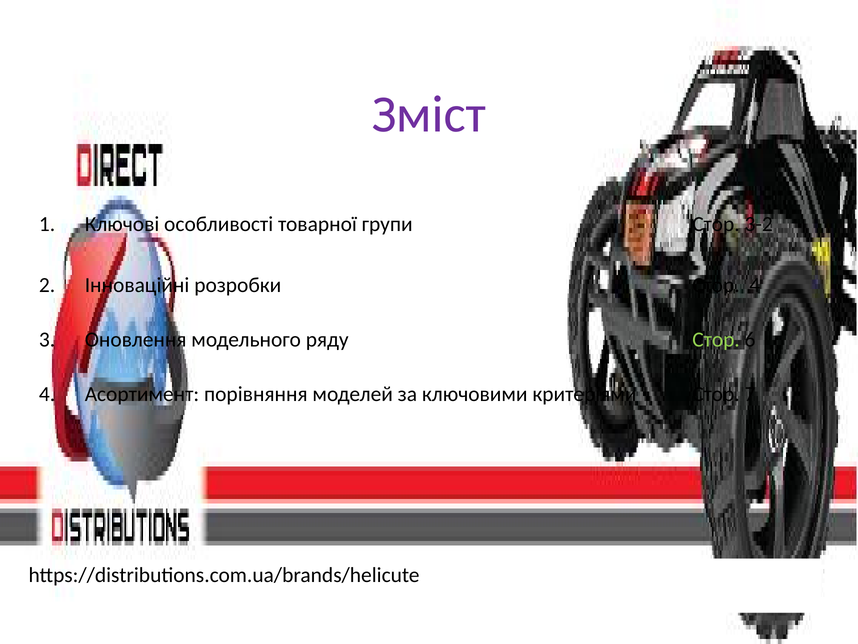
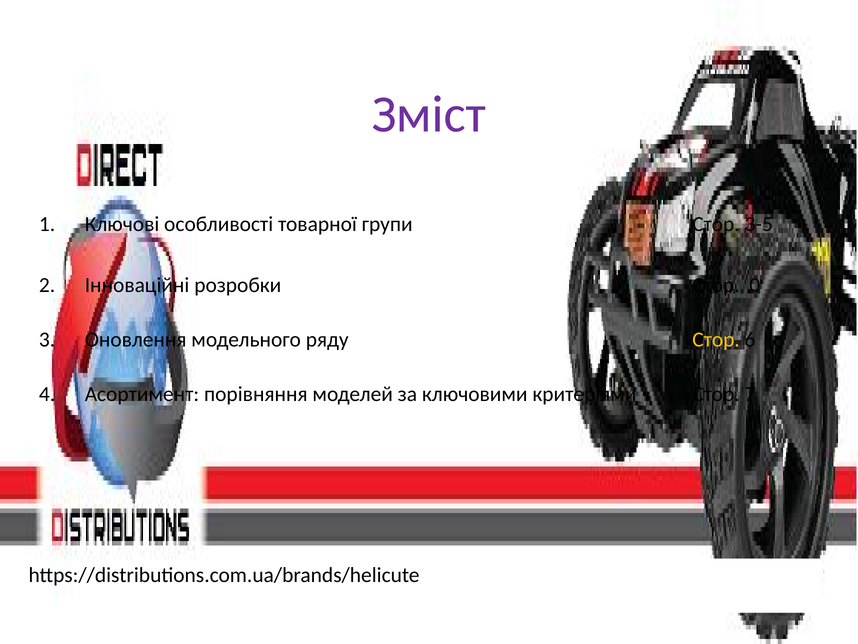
3-2: 3-2 -> 3-5 (759, 224)
Стор 4: 4 -> 0 (755, 285)
Стор colour: light green -> yellow (716, 339)
